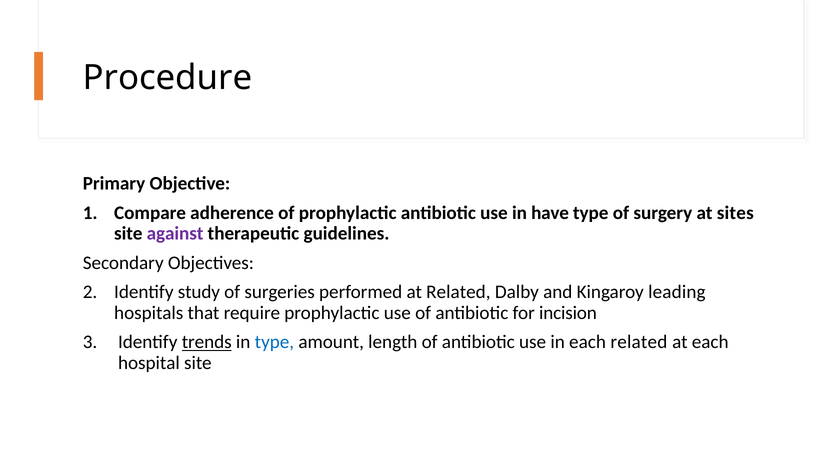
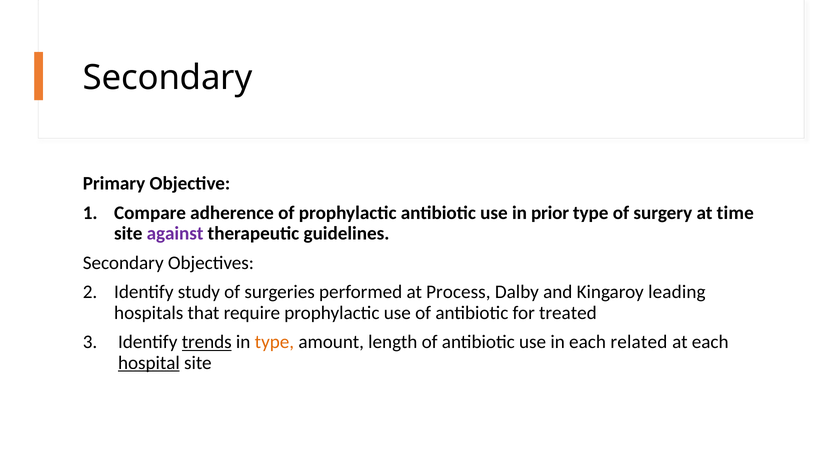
Procedure: Procedure -> Secondary (168, 78)
have: have -> prior (550, 213)
sites: sites -> time (735, 213)
at Related: Related -> Process (458, 292)
incision: incision -> treated (568, 313)
type colour: blue -> orange (274, 342)
hospital underline: none -> present (149, 363)
